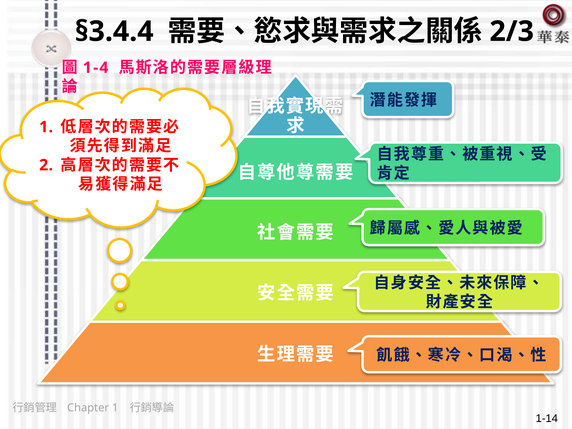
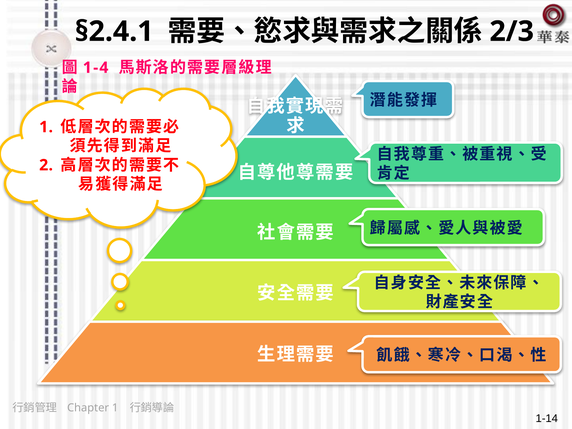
§3.4.4: §3.4.4 -> §2.4.1 (114, 31)
